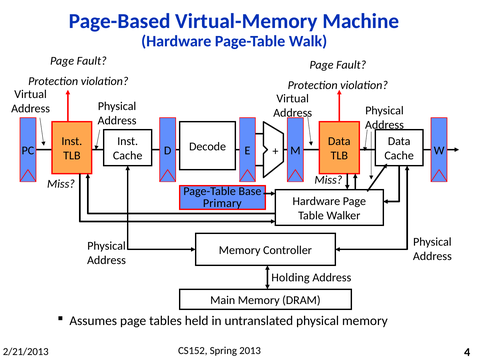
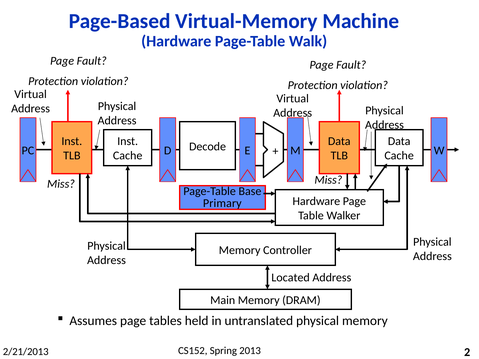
Holding: Holding -> Located (291, 278)
4: 4 -> 2 (467, 352)
